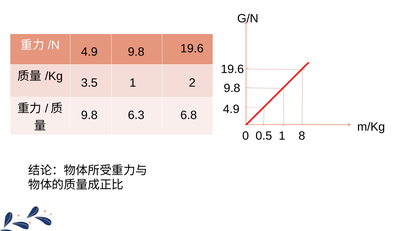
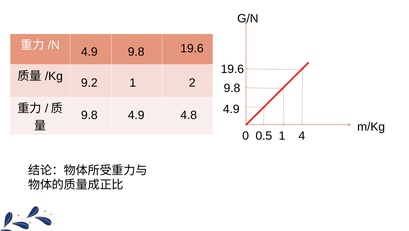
3.5: 3.5 -> 9.2 (89, 83)
6.3: 6.3 -> 4.9 (136, 115)
6.8: 6.8 -> 4.8 (189, 115)
8: 8 -> 4 (302, 136)
